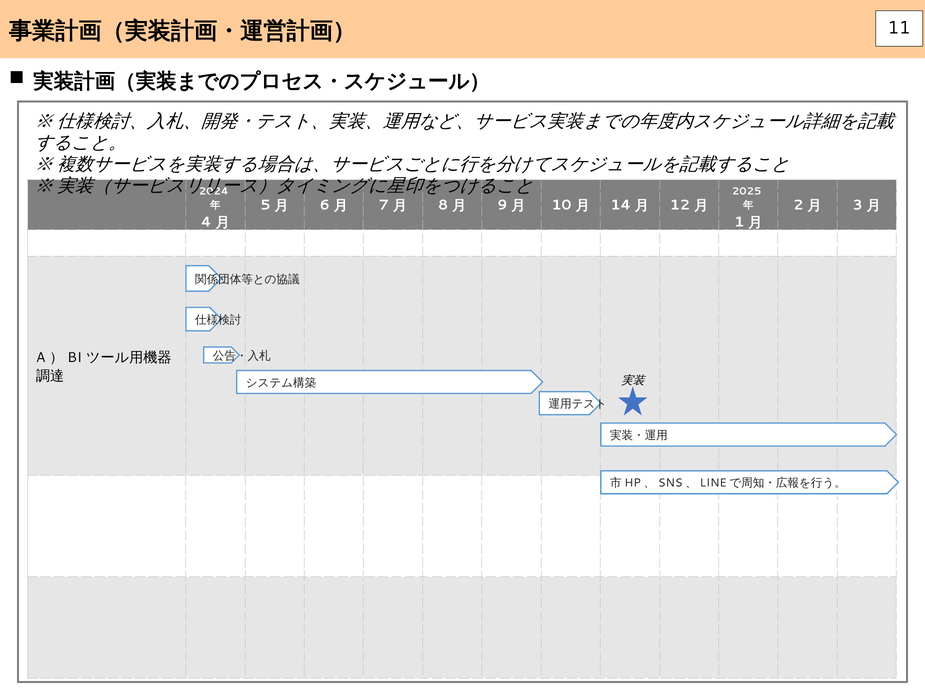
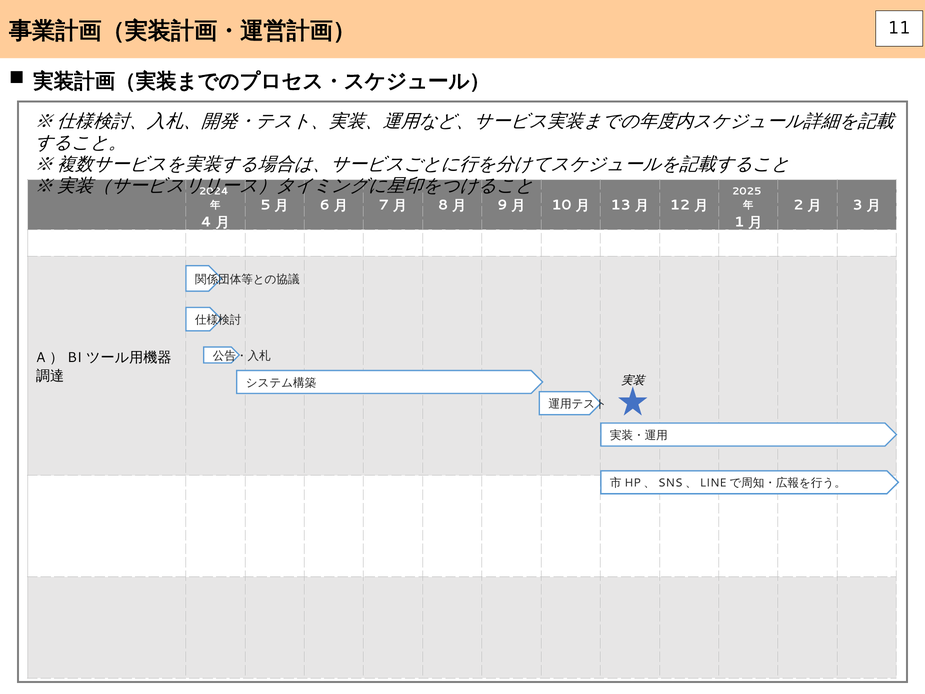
14: 14 -> 13 (621, 205)
